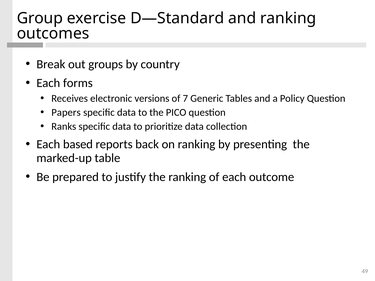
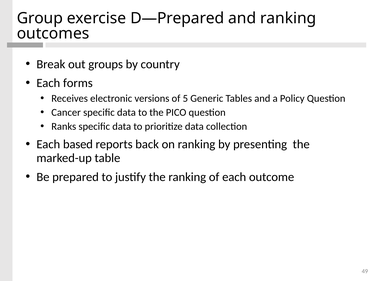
D—Standard: D—Standard -> D—Prepared (177, 18)
7: 7 -> 5 (185, 98)
Papers: Papers -> Cancer (66, 113)
